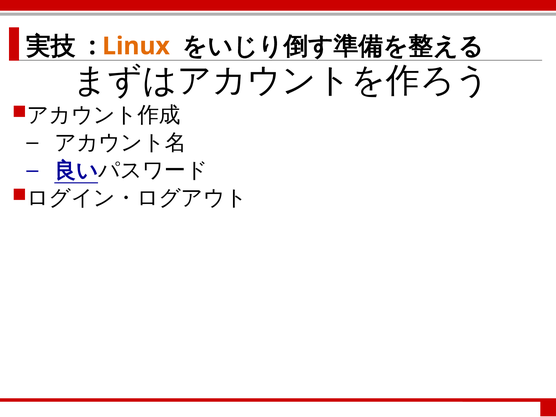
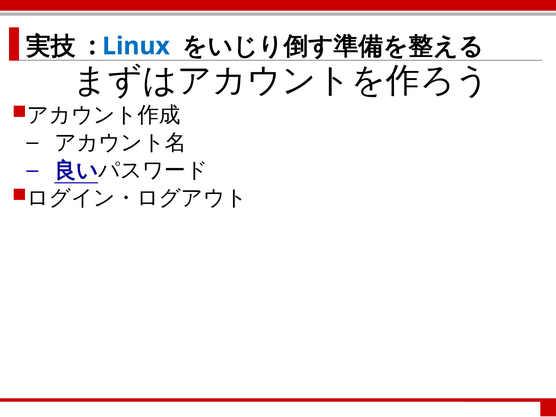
Linux colour: orange -> blue (136, 46)
